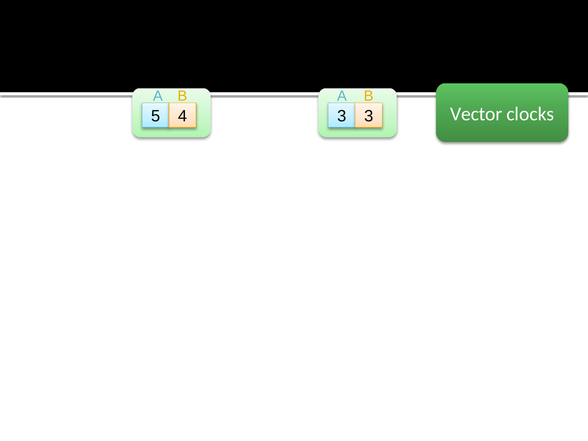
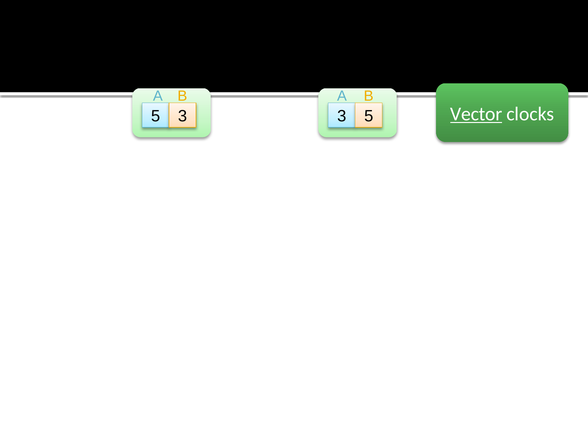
Vector underline: none -> present (476, 114)
5 4: 4 -> 3 (183, 116)
3 3: 3 -> 5 (369, 116)
